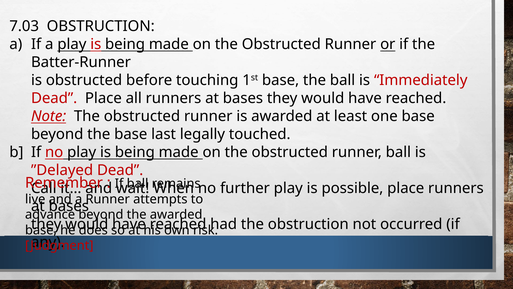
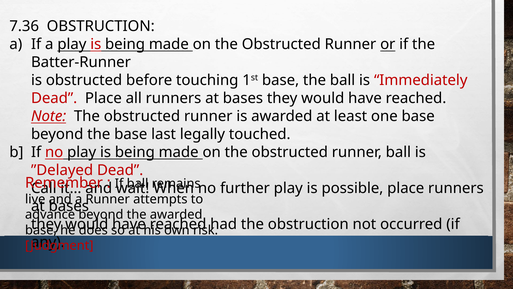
7.03: 7.03 -> 7.36 (24, 26)
